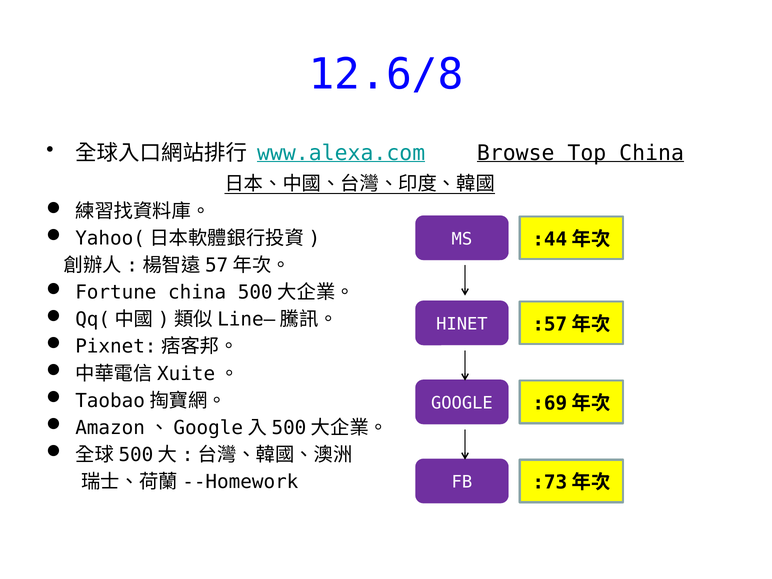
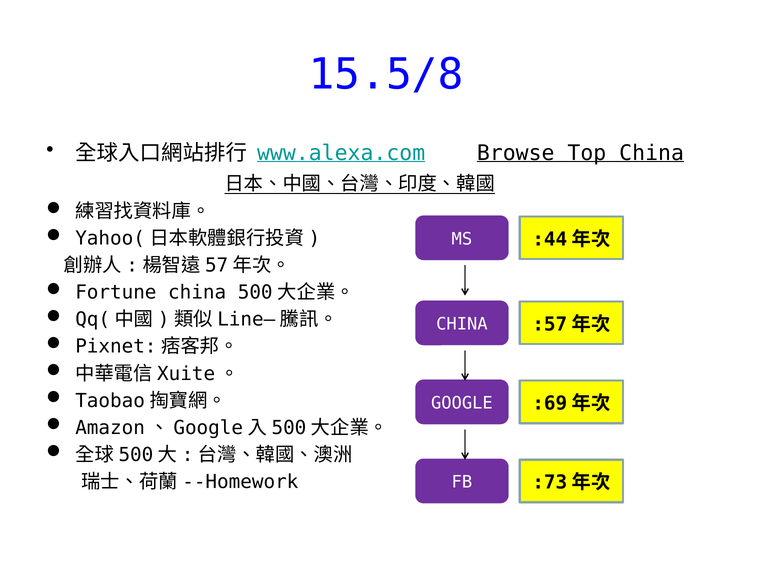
12.6/8: 12.6/8 -> 15.5/8 (386, 74)
HINET: HINET -> CHINA (462, 324)
